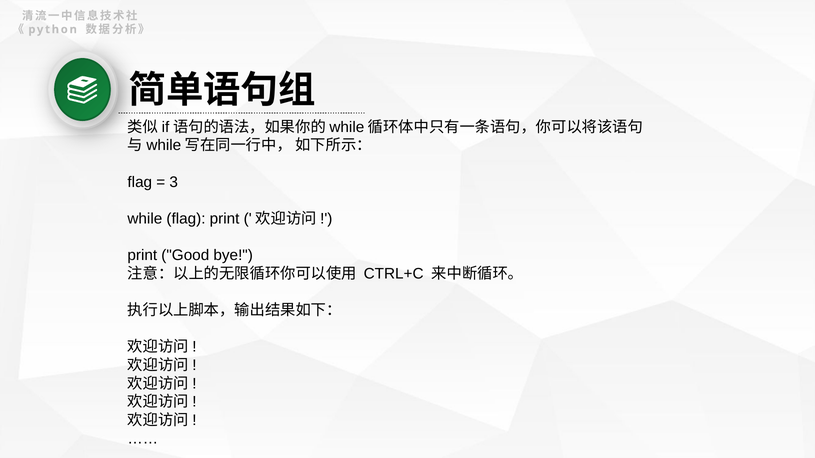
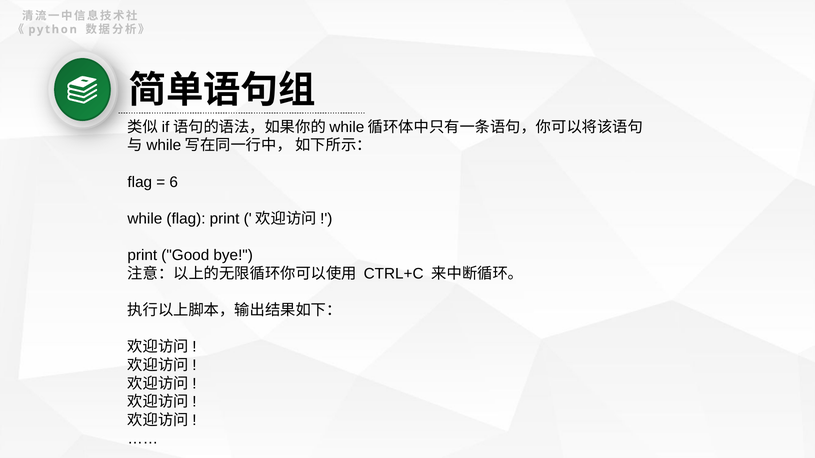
3: 3 -> 6 (174, 182)
